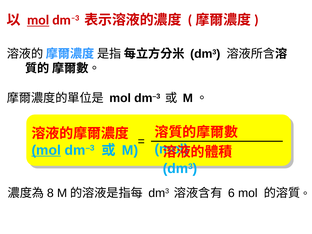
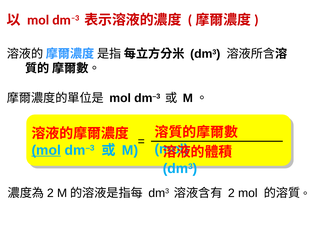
mol underline: present -> none (38, 20)
8: 8 -> 2 (50, 193)
6: 6 -> 2 (231, 193)
